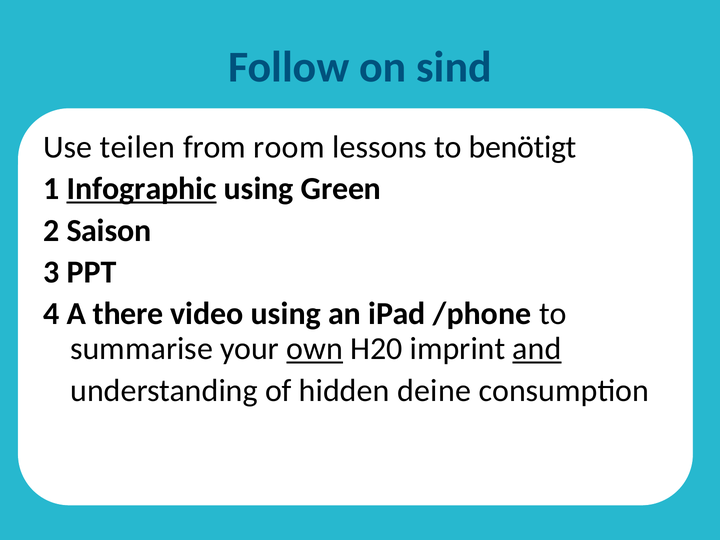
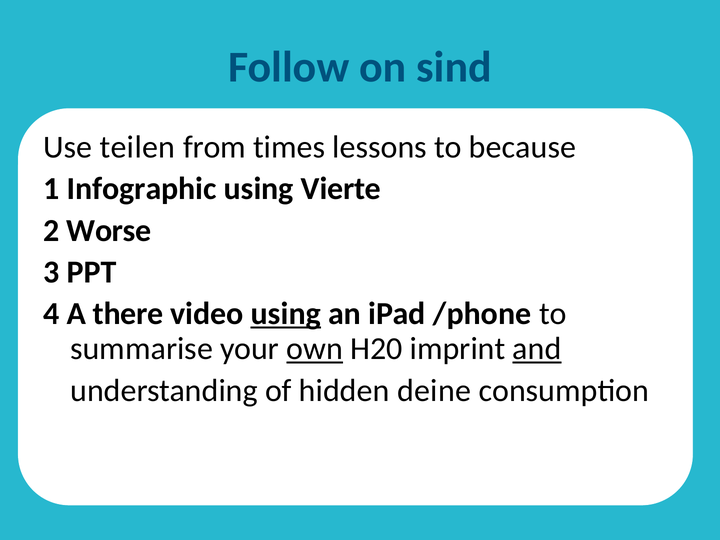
room: room -> times (289, 147)
benötigt: benötigt -> because (522, 147)
Infographic underline: present -> none (142, 189)
Green: Green -> Vierte (341, 189)
Saison: Saison -> Worse (109, 230)
using underline: none -> present (286, 314)
